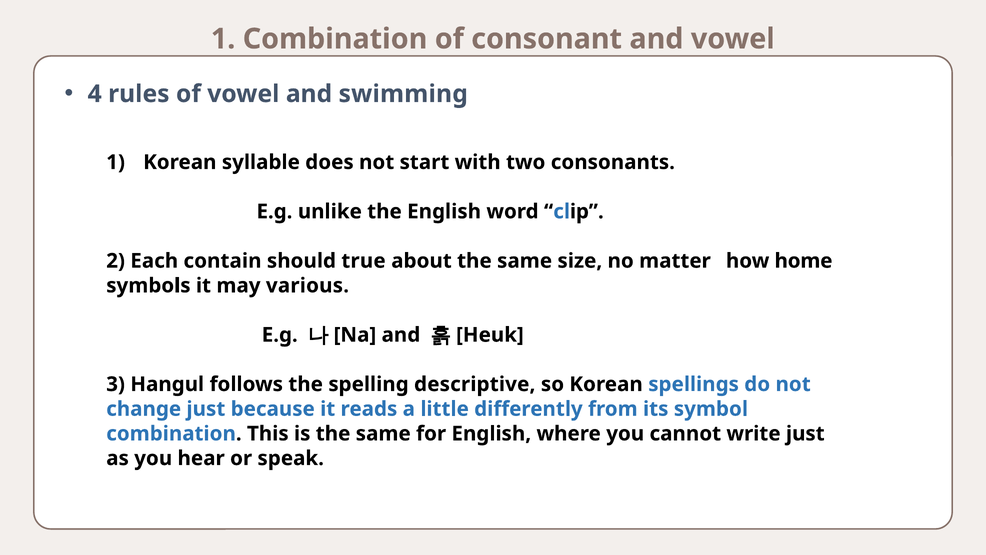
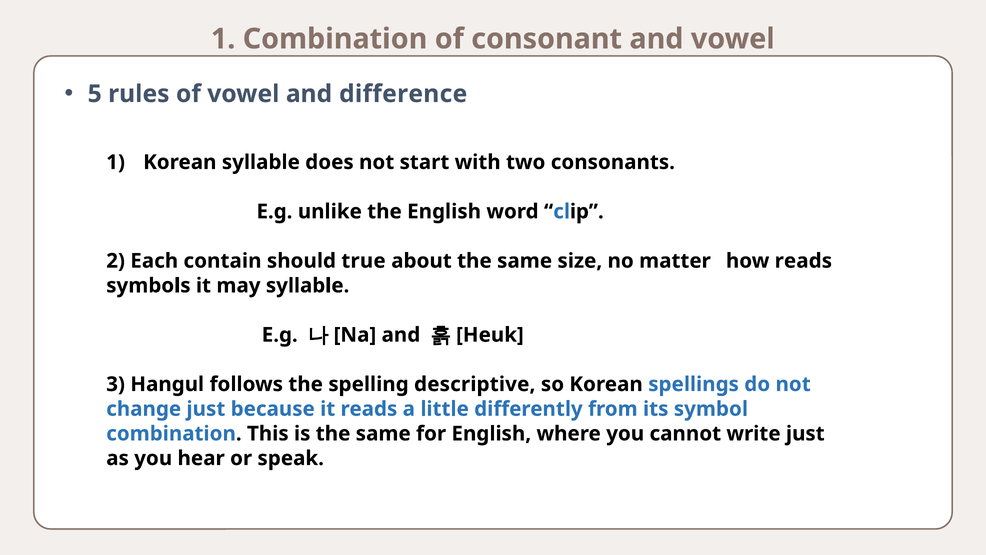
4: 4 -> 5 (95, 94)
swimming: swimming -> difference (403, 94)
how home: home -> reads (803, 261)
may various: various -> syllable (308, 285)
